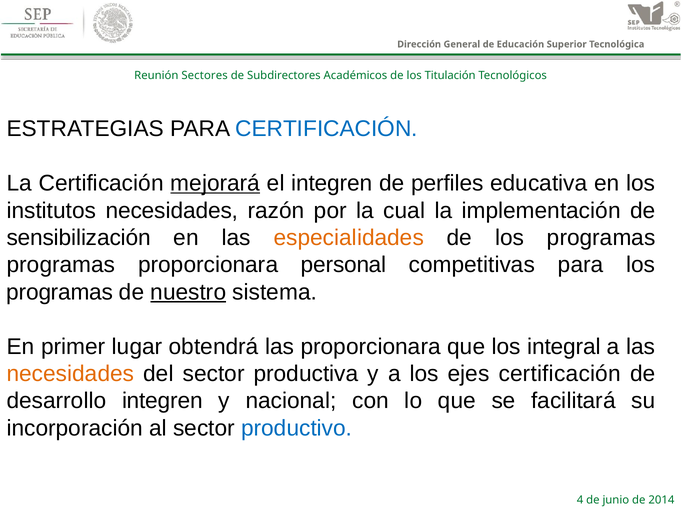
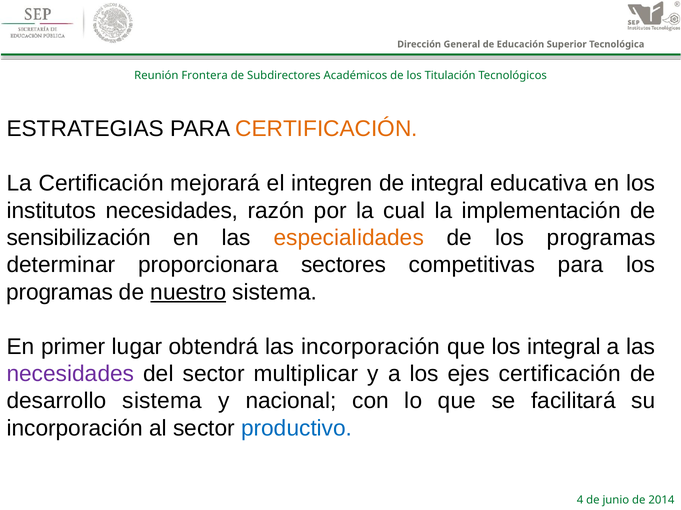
Sectores: Sectores -> Frontera (205, 75)
CERTIFICACIÓN colour: blue -> orange (327, 129)
mejorará underline: present -> none (215, 184)
de perfiles: perfiles -> integral (447, 184)
programas: programas -> determinar (61, 265)
personal: personal -> sectores (344, 265)
las proporcionara: proporcionara -> incorporación (371, 347)
necesidades colour: orange -> purple (70, 374)
productiva: productiva -> multiplicar (306, 374)
desarrollo integren: integren -> sistema (162, 402)
